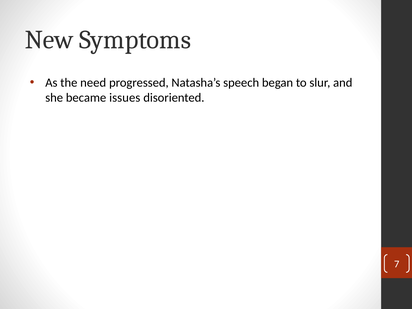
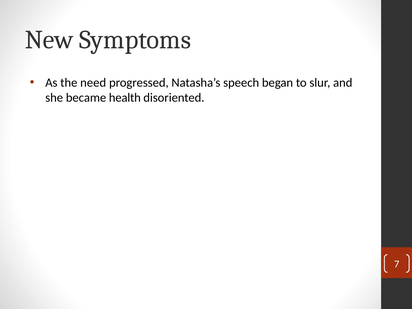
issues: issues -> health (125, 98)
